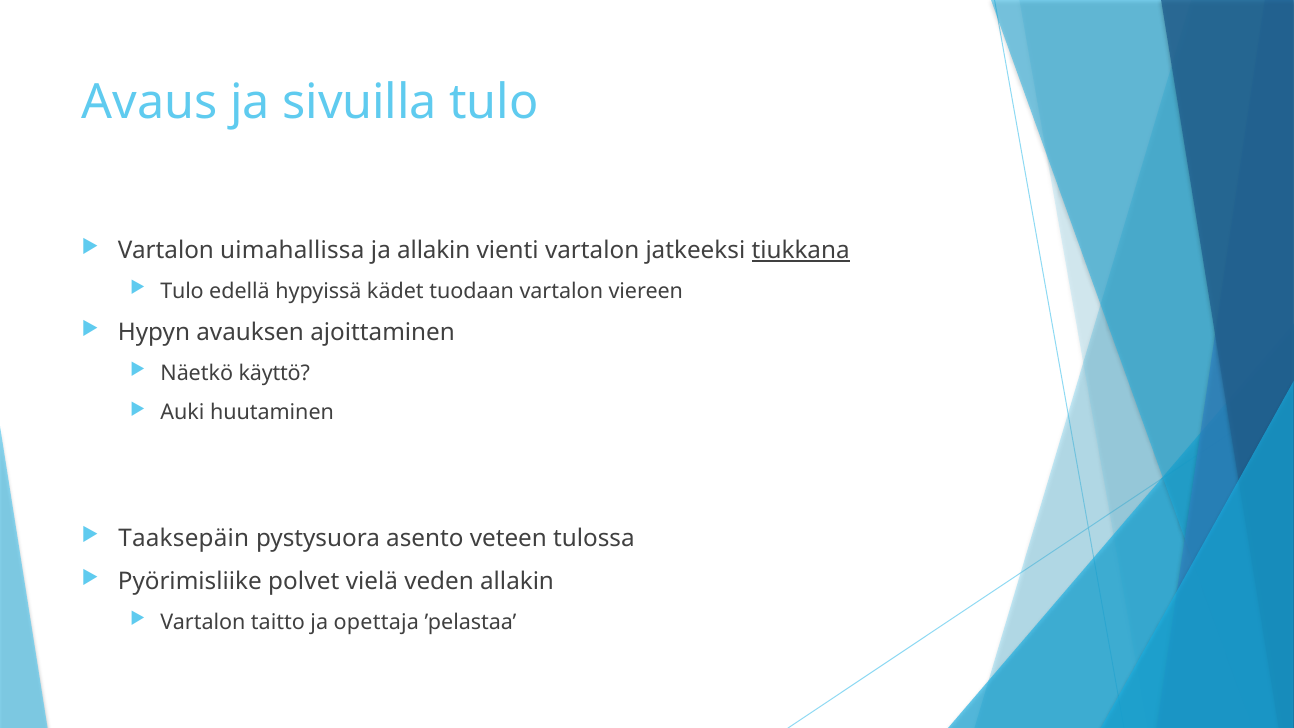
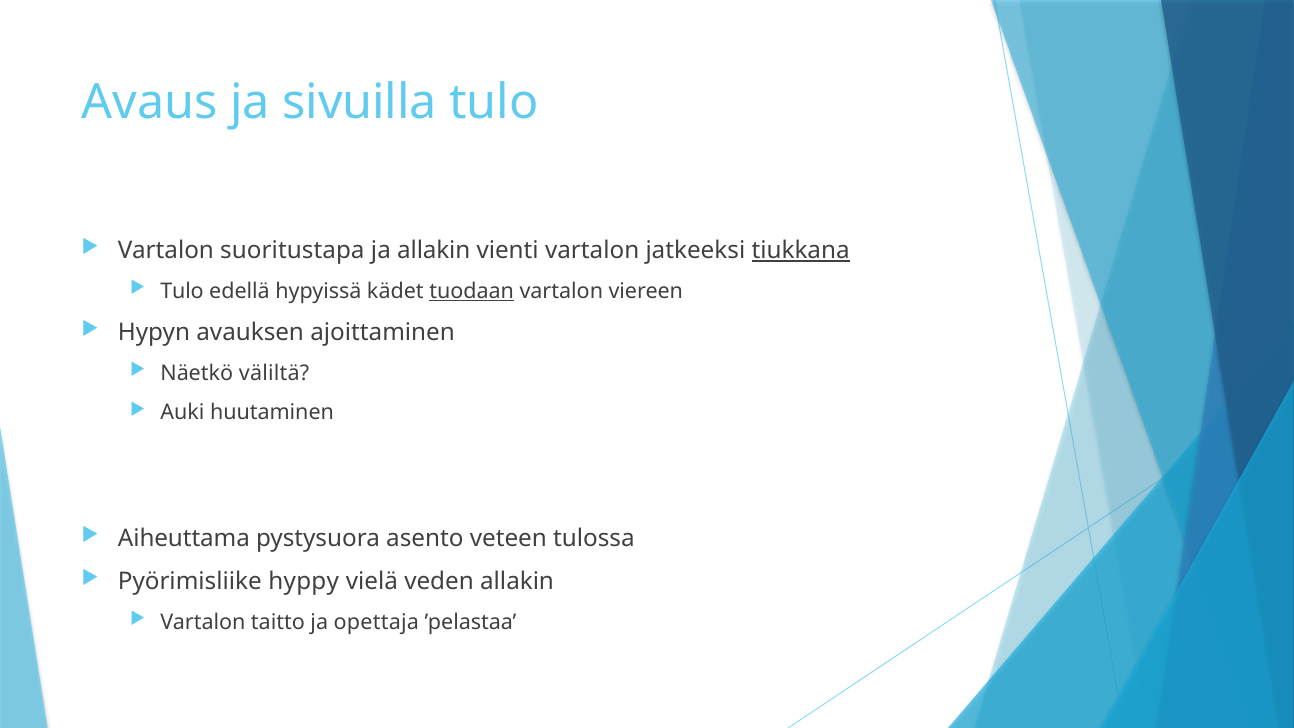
uimahallissa: uimahallissa -> suoritustapa (292, 250)
tuodaan underline: none -> present (472, 291)
käyttö: käyttö -> väliltä (274, 373)
Taaksepäin: Taaksepäin -> Aiheuttama (184, 539)
polvet: polvet -> hyppy (304, 581)
